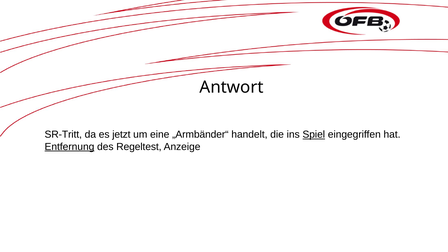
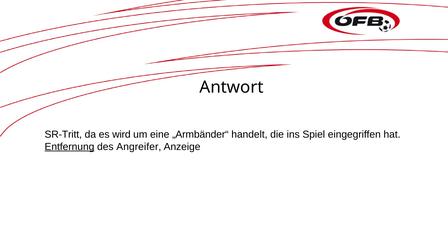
jetzt: jetzt -> wird (121, 135)
Spiel underline: present -> none (314, 135)
Regeltest: Regeltest -> Angreifer (139, 147)
